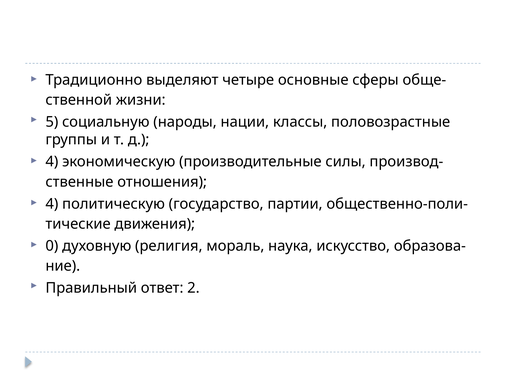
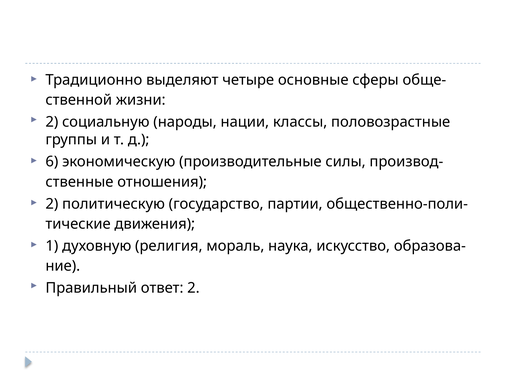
5: 5 -> 2 (52, 122)
4: 4 -> 6 (52, 162)
4: 4 -> 2 (52, 204)
0: 0 -> 1 (52, 246)
